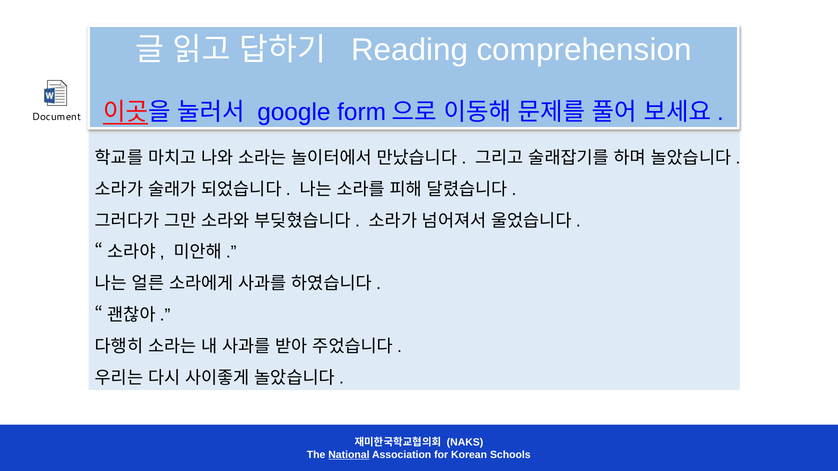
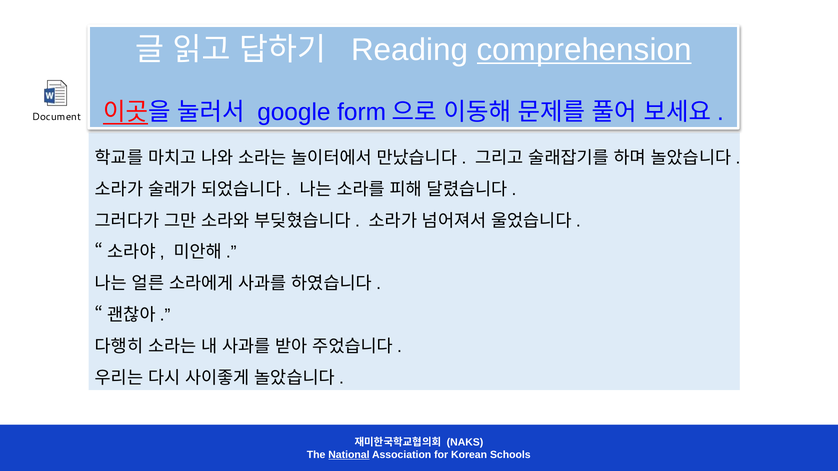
comprehension underline: none -> present (584, 50)
